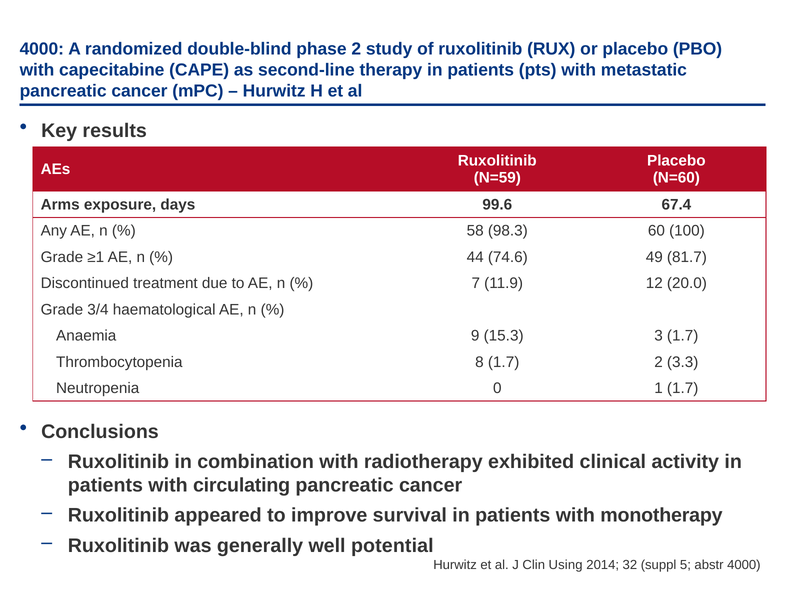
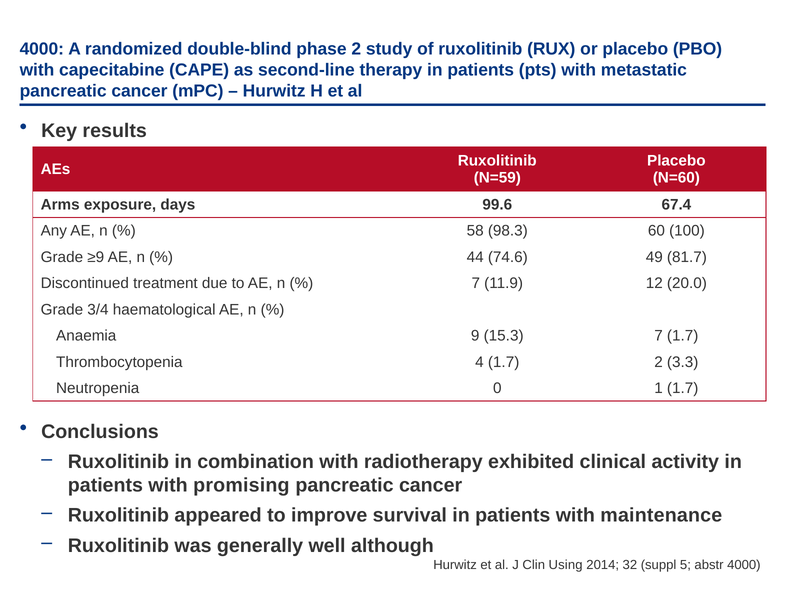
≥1: ≥1 -> ≥9 (96, 257)
15.3 3: 3 -> 7 (659, 336)
8: 8 -> 4 (479, 362)
circulating: circulating -> promising (241, 485)
monotherapy: monotherapy -> maintenance (661, 515)
potential: potential -> although (392, 545)
